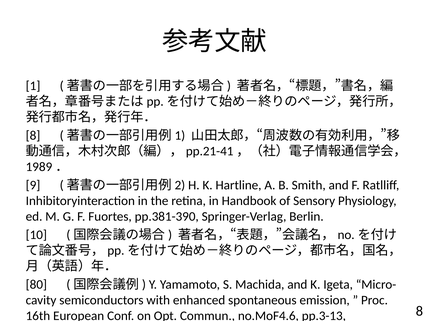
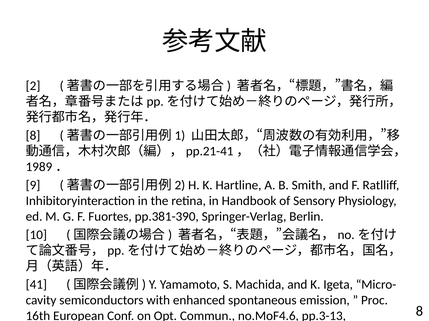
1: 1 -> 2 (33, 86)
80: 80 -> 41 (36, 285)
